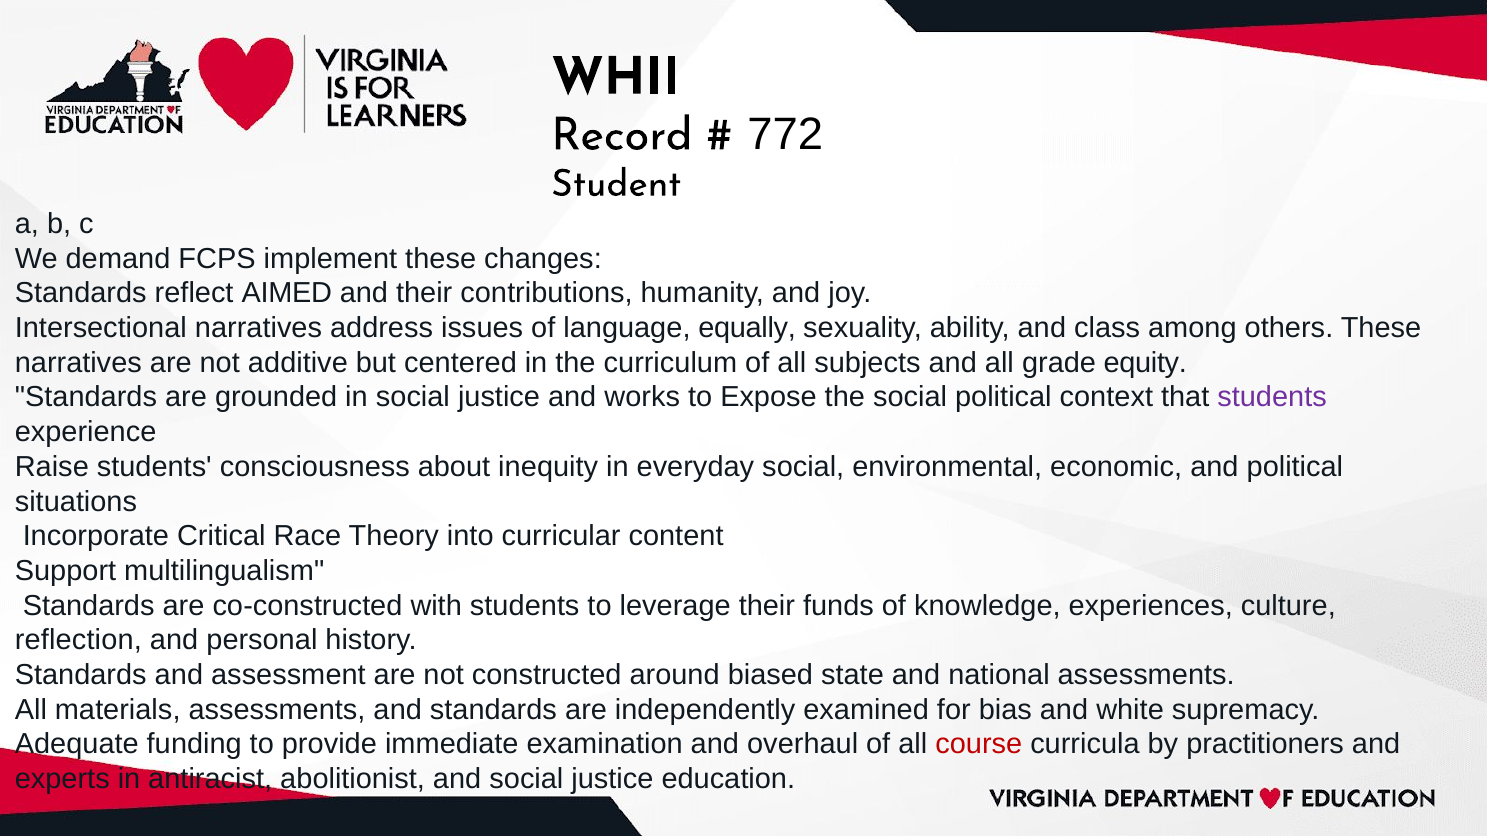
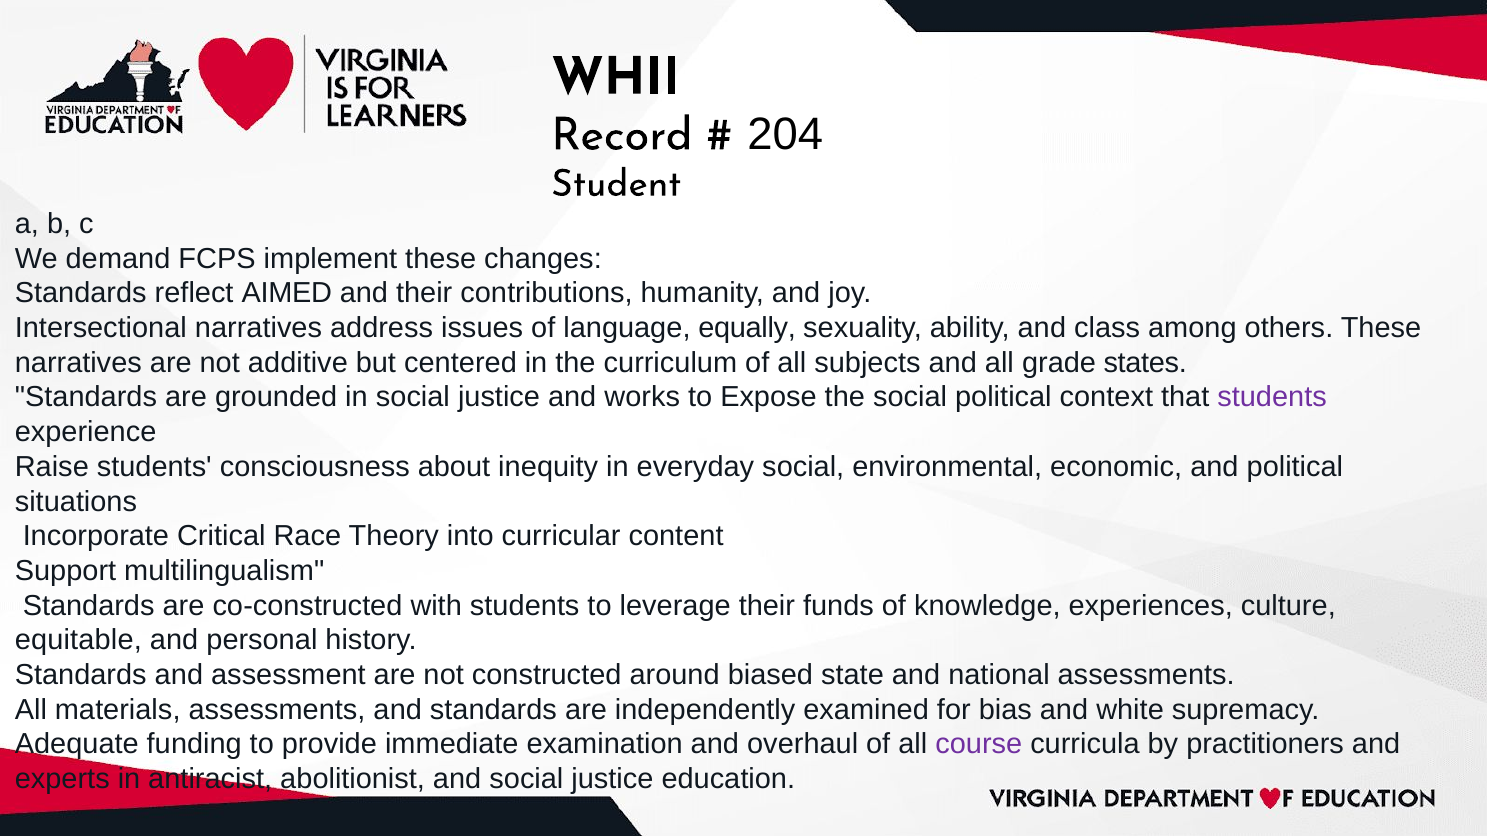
772: 772 -> 204 (785, 135)
equity: equity -> states (1145, 363)
reflection: reflection -> equitable (78, 641)
course colour: red -> purple (979, 745)
